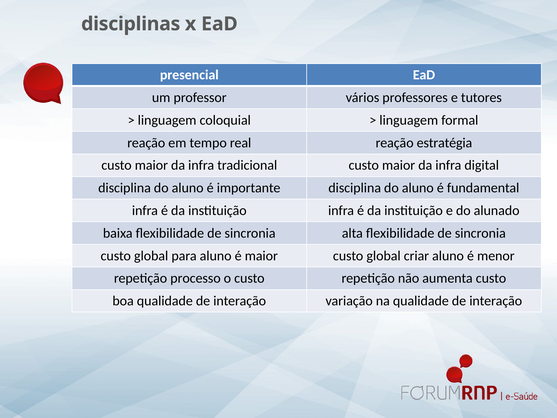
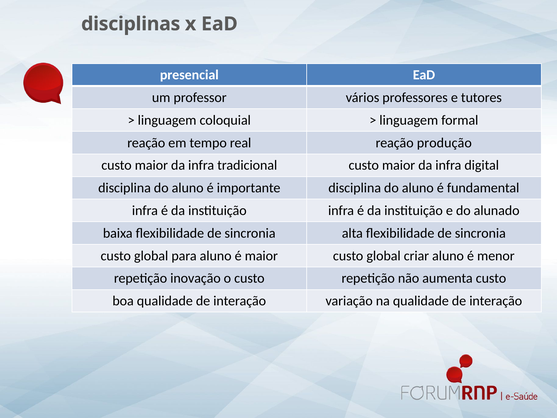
estratégia: estratégia -> produção (444, 143)
processo: processo -> inovação (196, 278)
